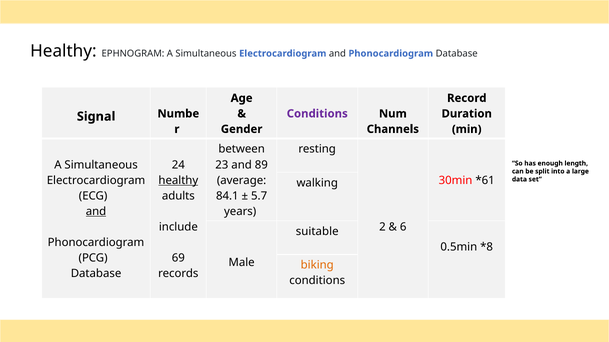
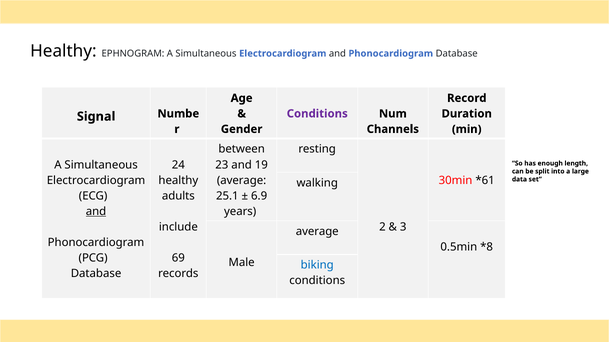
89: 89 -> 19 (261, 165)
healthy underline: present -> none (178, 181)
84.1: 84.1 -> 25.1 (227, 196)
5.7: 5.7 -> 6.9 (259, 196)
6: 6 -> 3 (403, 227)
suitable: suitable -> average (317, 232)
biking colour: orange -> blue (317, 266)
